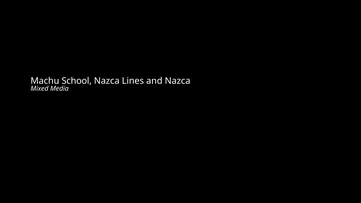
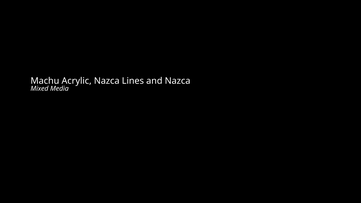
School: School -> Acrylic (77, 81)
